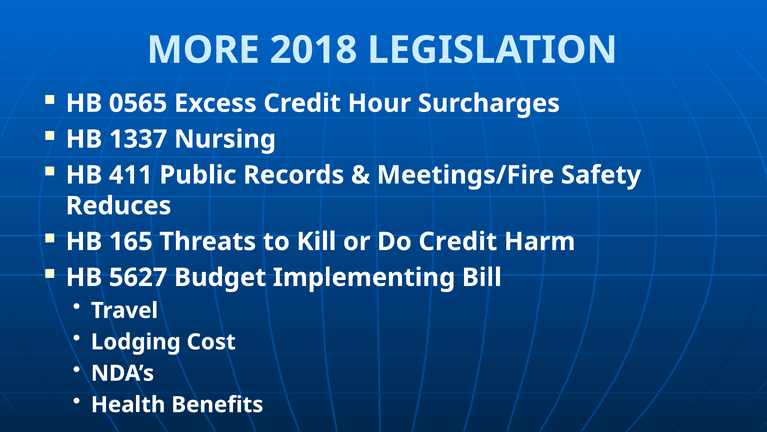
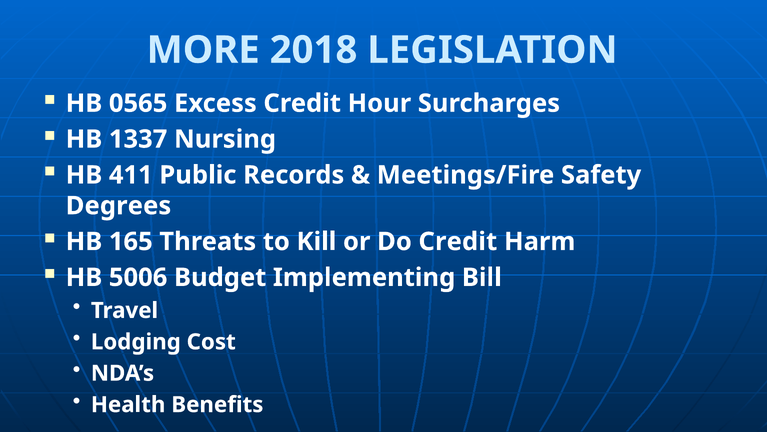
Reduces: Reduces -> Degrees (118, 206)
5627: 5627 -> 5006 (138, 277)
